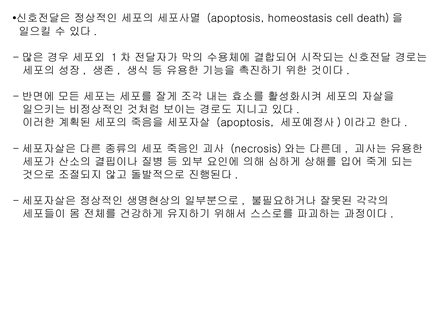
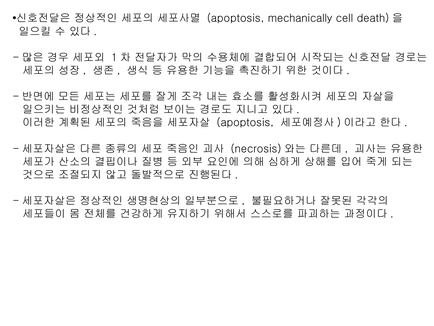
homeostasis: homeostasis -> mechanically (300, 18)
